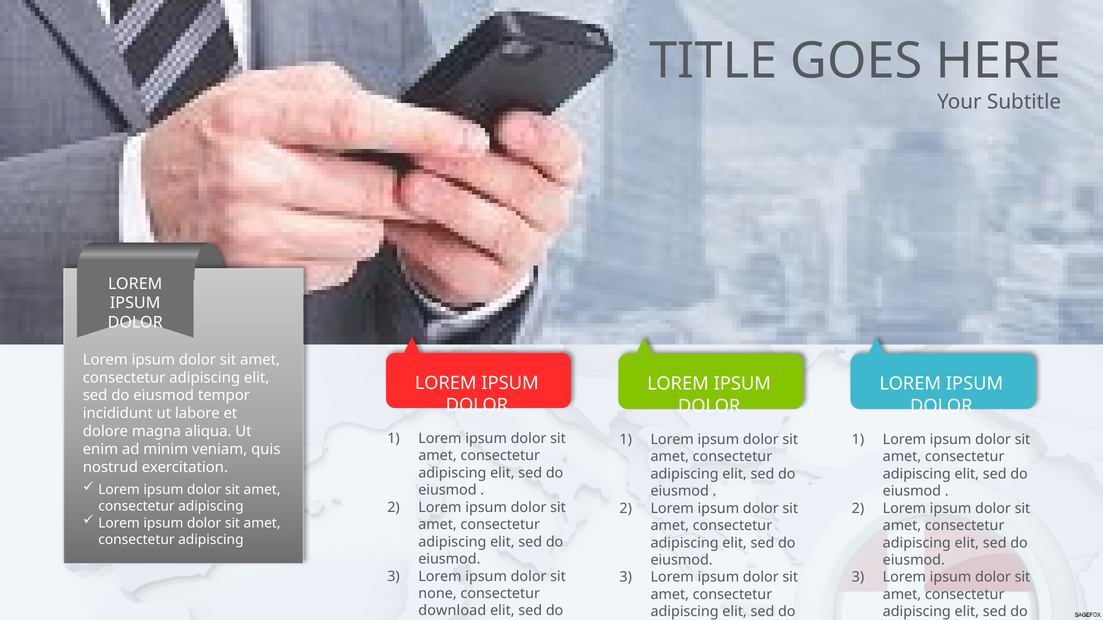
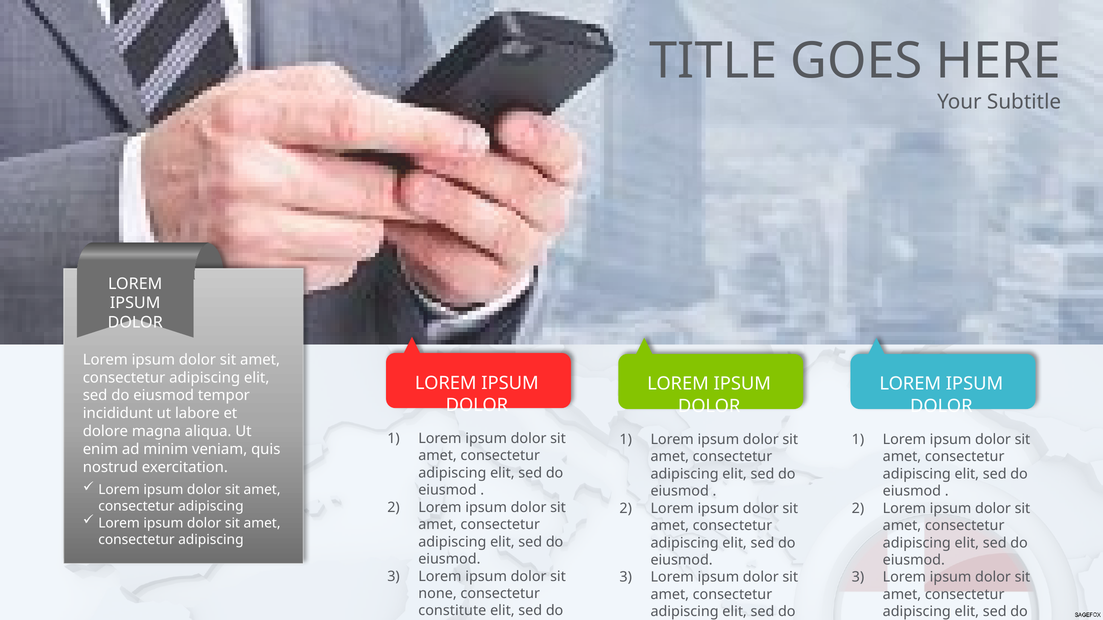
download: download -> constitute (452, 611)
